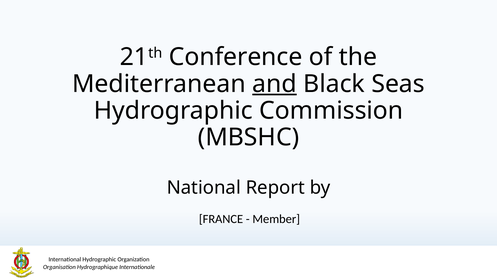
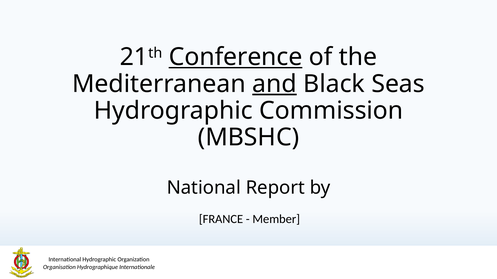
Conference underline: none -> present (236, 57)
